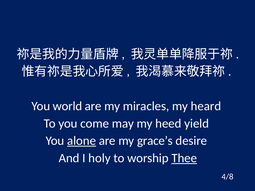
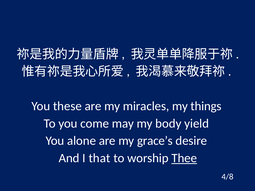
world: world -> these (67, 106)
heard: heard -> things (206, 106)
heed: heed -> body (168, 124)
alone underline: present -> none (82, 141)
holy: holy -> that (99, 158)
